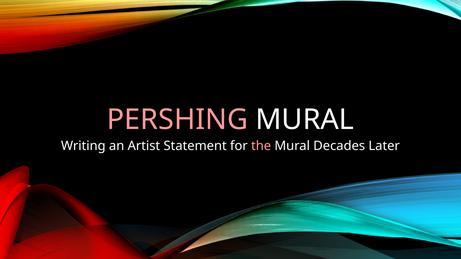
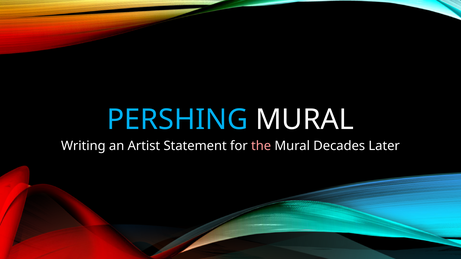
PERSHING colour: pink -> light blue (177, 120)
